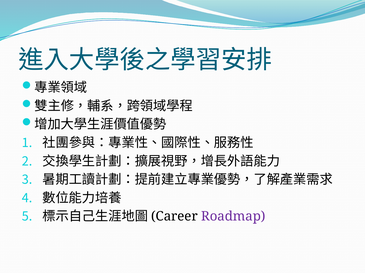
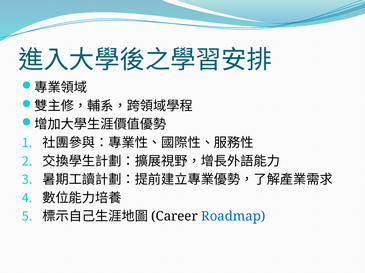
Roadmap colour: purple -> blue (233, 217)
